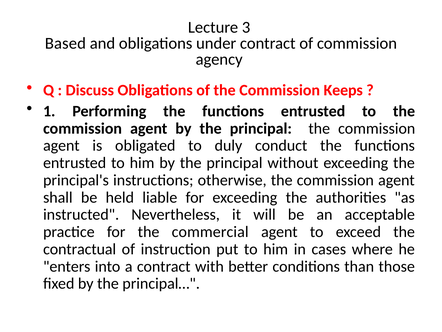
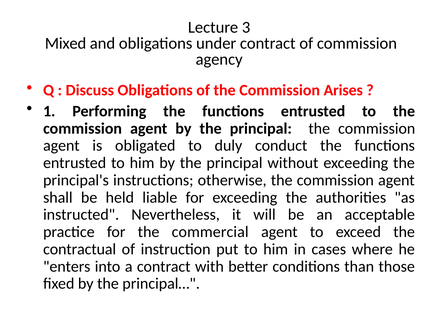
Based: Based -> Mixed (66, 43)
Keeps: Keeps -> Arises (343, 90)
